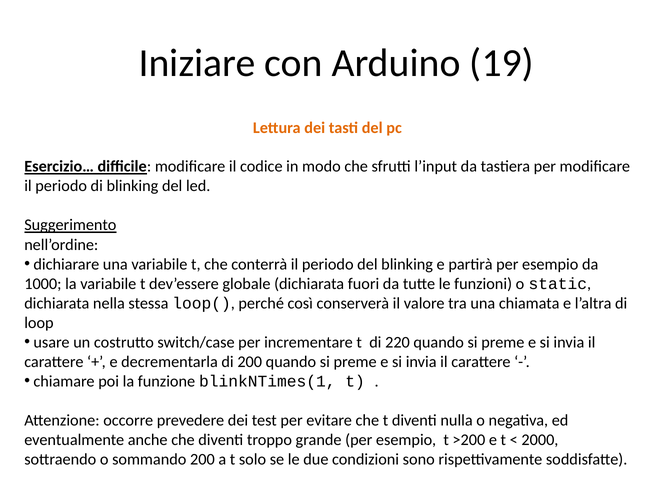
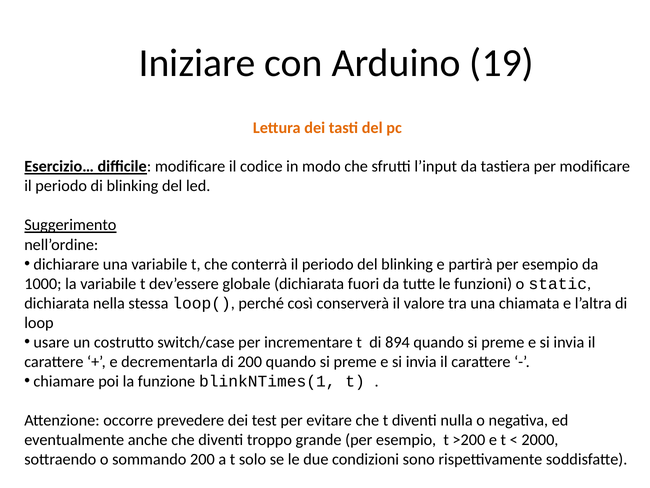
220: 220 -> 894 (397, 342)
